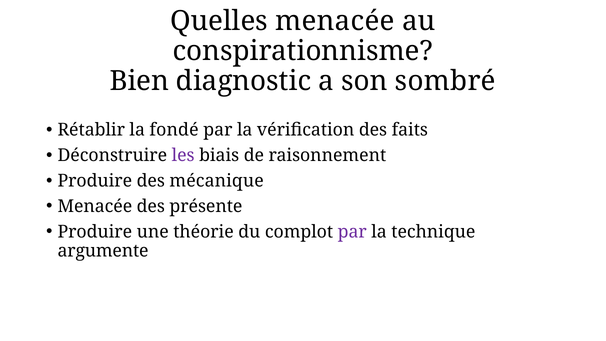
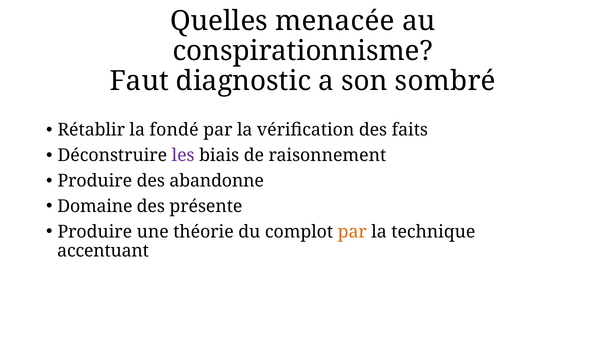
Bien: Bien -> Faut (139, 81)
mécanique: mécanique -> abandonne (217, 181)
Menacée: Menacée -> Domaine (95, 206)
par colour: purple -> orange (352, 232)
argumente: argumente -> accentuant (103, 251)
